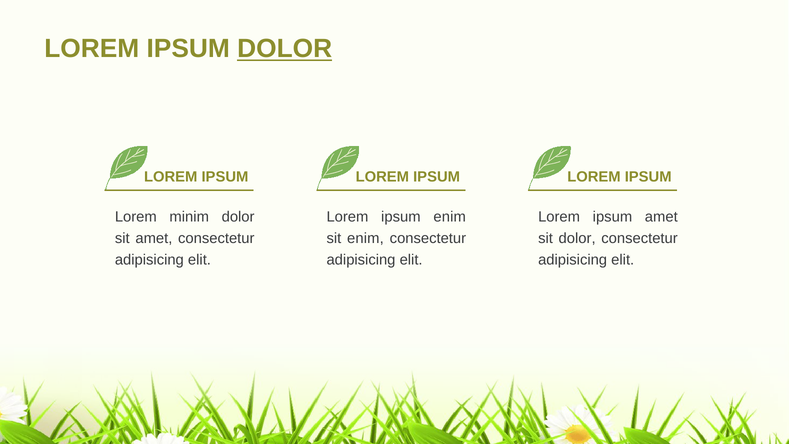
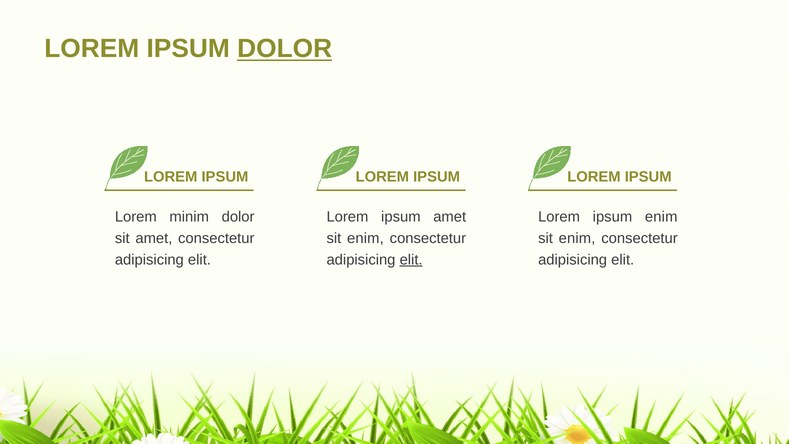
ipsum enim: enim -> amet (450, 217)
ipsum amet: amet -> enim (661, 217)
dolor: dolor -> enim (577, 238)
elit underline: none -> present (411, 260)
